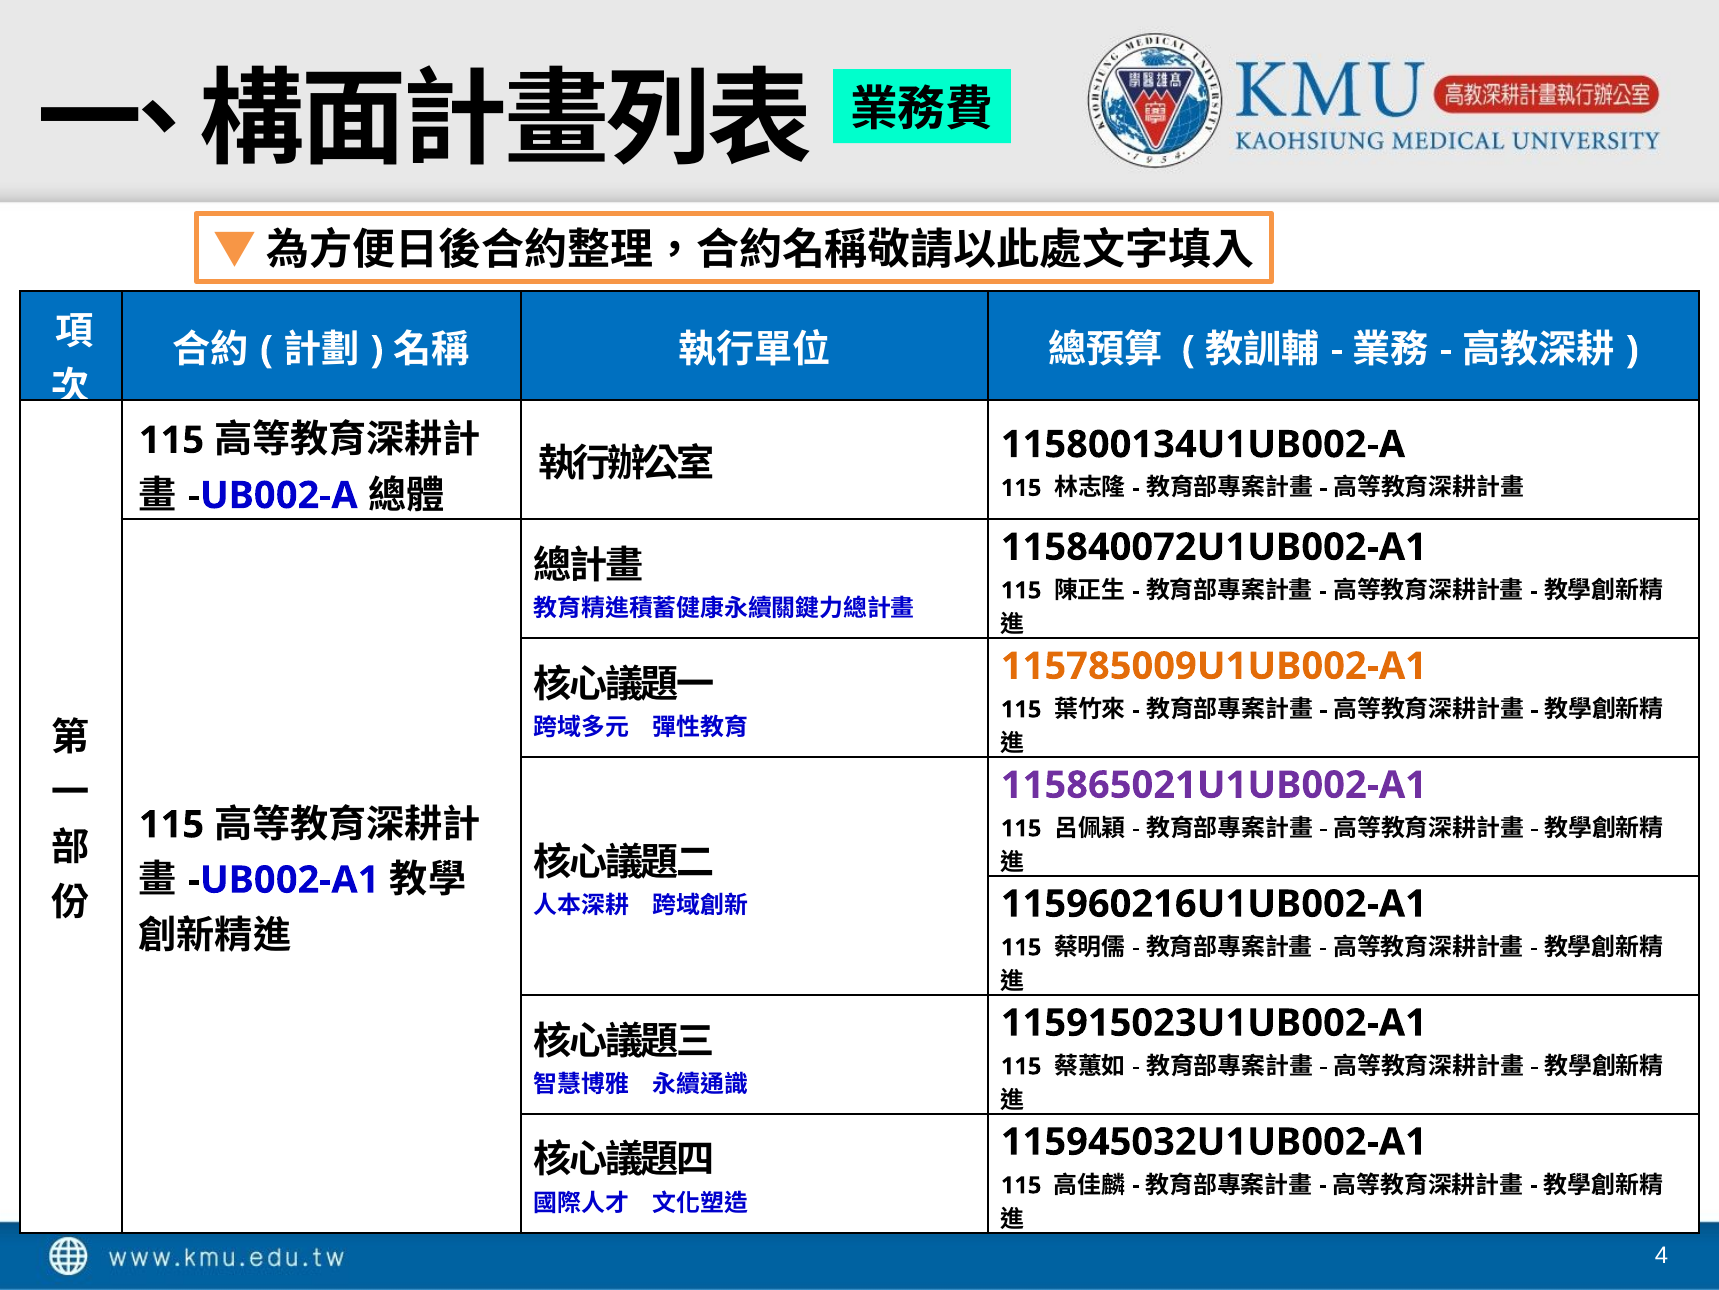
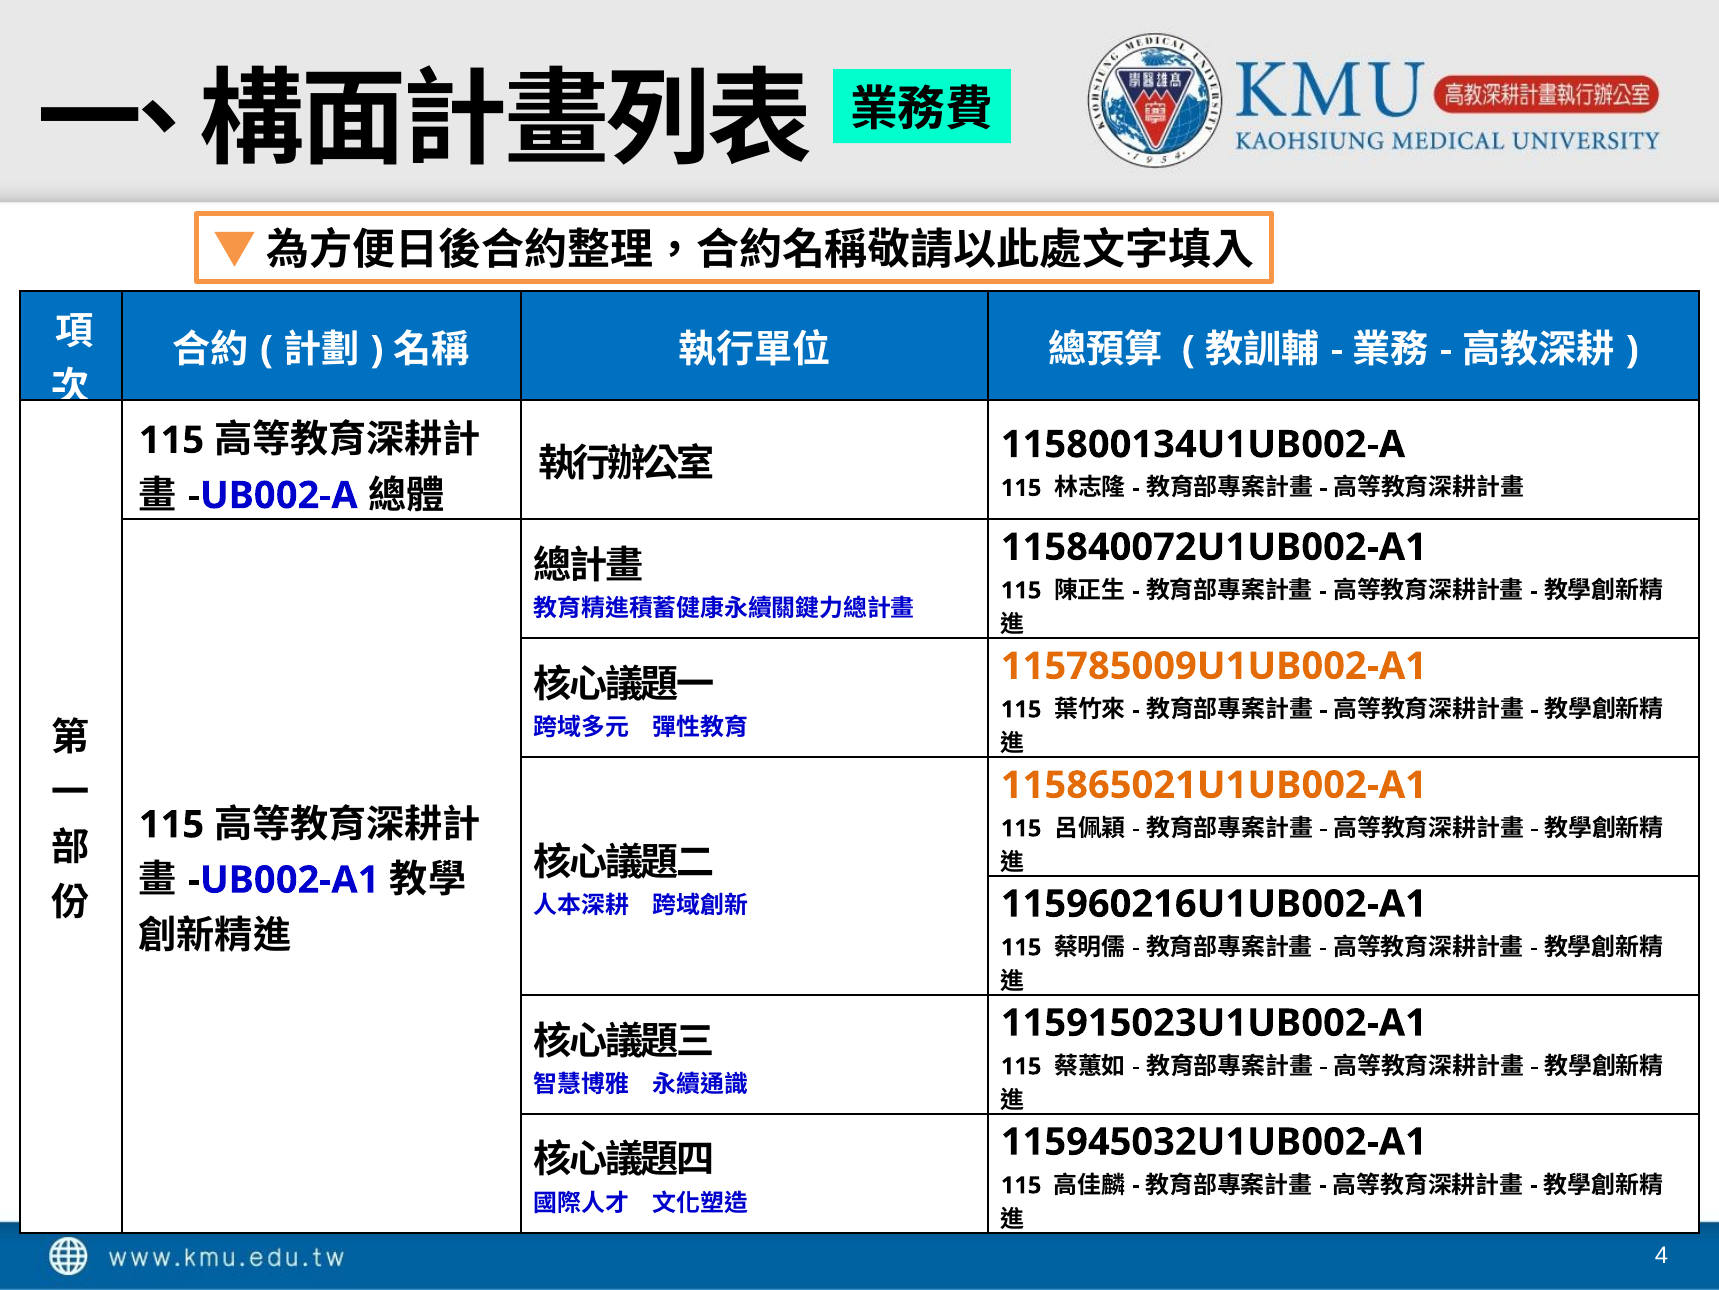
115865021U1UB002-A1 colour: purple -> orange (1214, 785)
